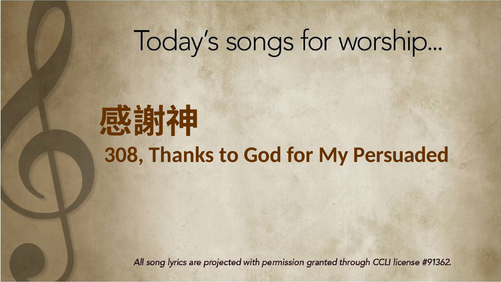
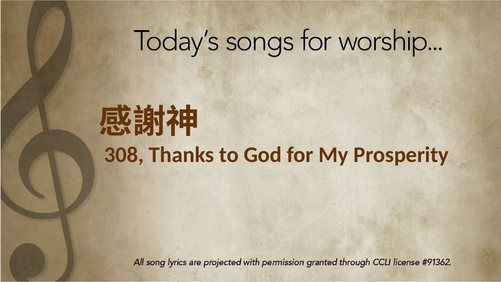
Persuaded: Persuaded -> Prosperity (401, 155)
